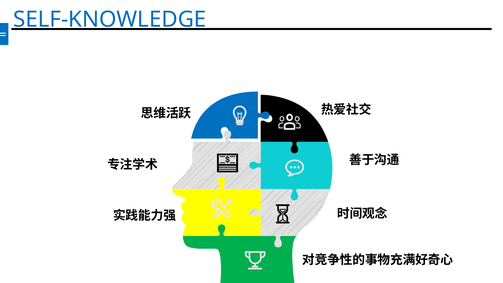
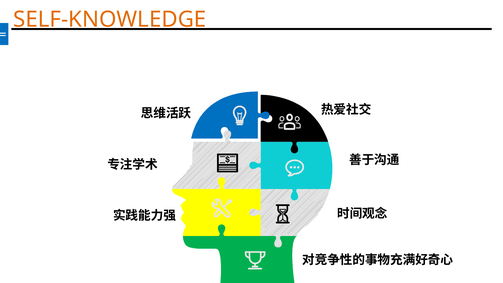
SELF-KNOWLEDGE colour: blue -> orange (110, 19)
